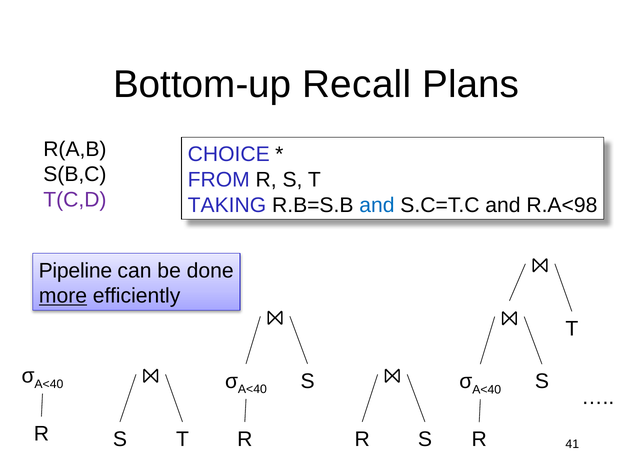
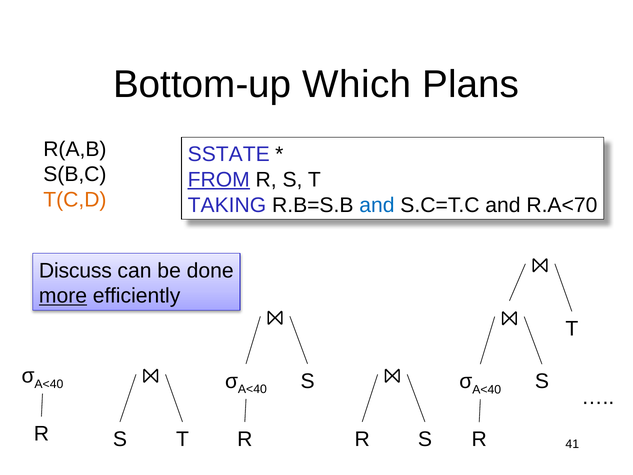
Recall: Recall -> Which (357, 84)
CHOICE: CHOICE -> SSTATE (229, 154)
FROM underline: none -> present (219, 180)
T(C,D colour: purple -> orange (75, 200)
R.A<98: R.A<98 -> R.A<70 (562, 205)
Pipeline: Pipeline -> Discuss (75, 270)
